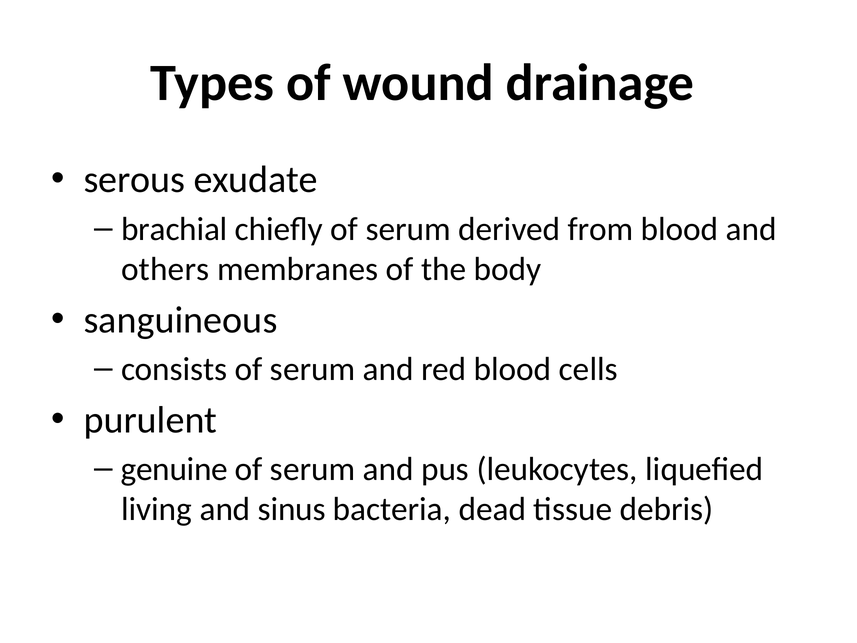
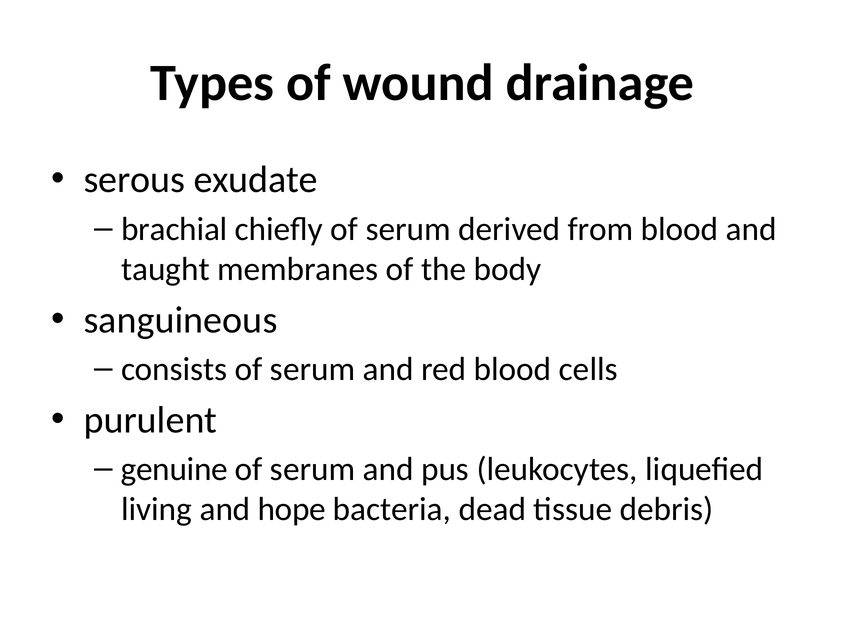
others: others -> taught (165, 269)
sinus: sinus -> hope (292, 509)
